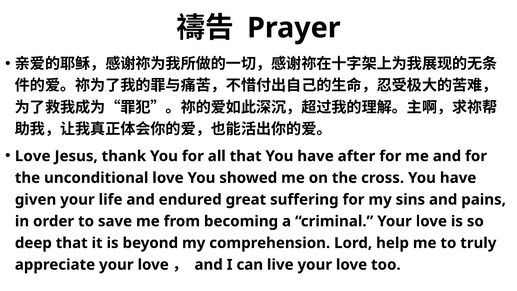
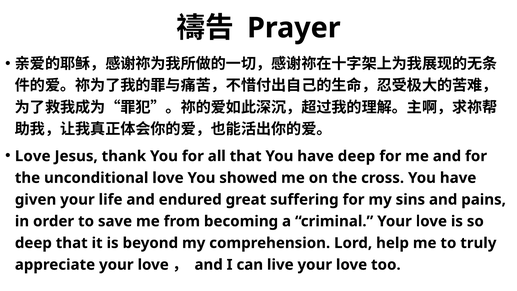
have after: after -> deep (356, 156)
